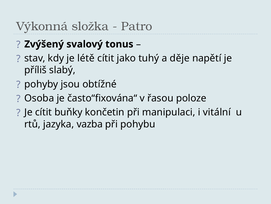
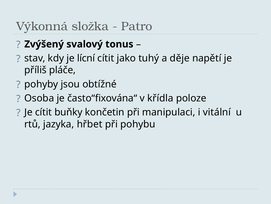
létě: létě -> lícní (86, 58)
slabý: slabý -> pláče (62, 70)
řasou: řasou -> křídla (160, 98)
vazba: vazba -> hřbet (90, 124)
